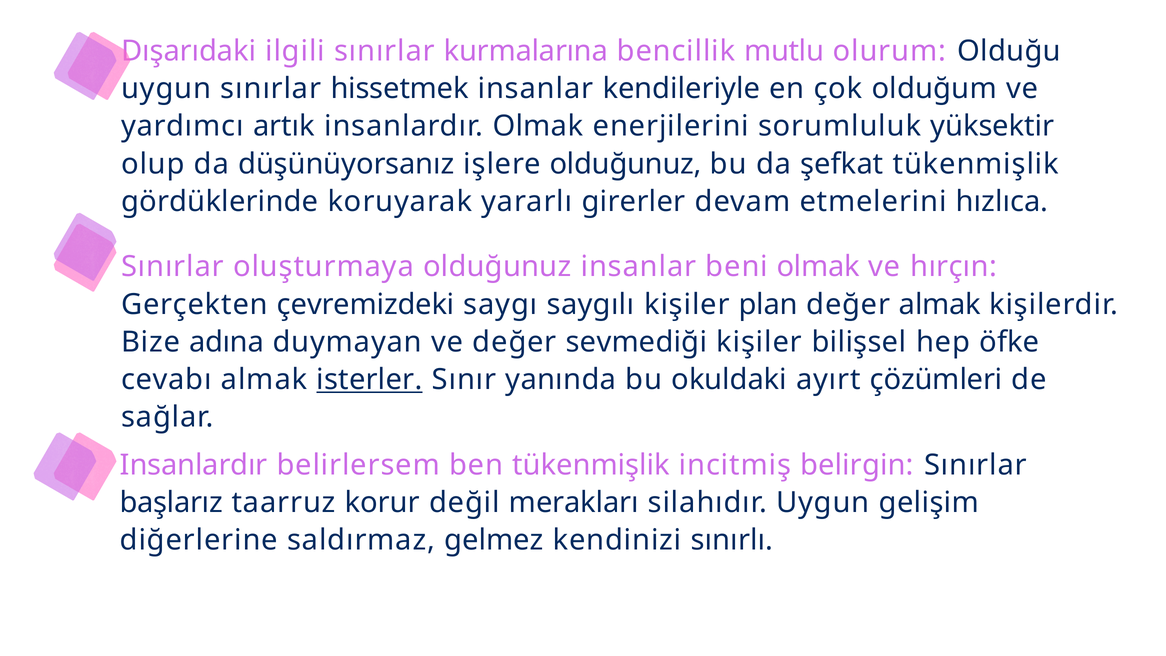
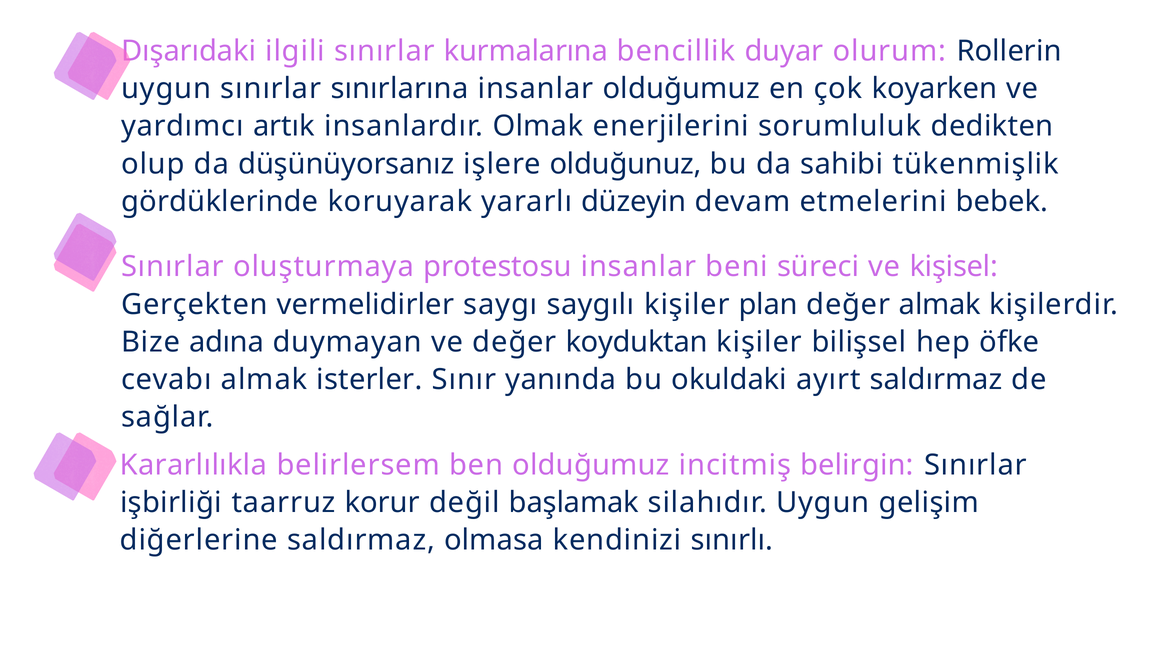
mutlu: mutlu -> duyar (784, 51)
Olduğu: Olduğu -> Rollerin (1009, 51)
hissetmek: hissetmek -> sınırlarına (399, 89)
insanlar kendileriyle: kendileriyle -> olduğumuz (681, 89)
olduğum: olduğum -> koyarken (934, 89)
yüksektir: yüksektir -> dedikten (992, 126)
şefkat: şefkat -> sahibi (842, 164)
girerler: girerler -> düzeyin (634, 201)
hızlıca: hızlıca -> bebek (1002, 201)
oluşturmaya olduğunuz: olduğunuz -> protestosu (497, 267)
beni olmak: olmak -> süreci (818, 267)
hırçın: hırçın -> kişisel (954, 267)
çevremizdeki: çevremizdeki -> vermelidirler (366, 304)
sevmediği: sevmediği -> koyduktan (637, 342)
isterler underline: present -> none (369, 380)
ayırt çözümleri: çözümleri -> saldırmaz (936, 380)
Insanlardır: Insanlardır -> Kararlılıkla (193, 465)
ben tükenmişlik: tükenmişlik -> olduğumuz (591, 465)
başlarız: başlarız -> işbirliği (171, 503)
merakları: merakları -> başlamak (574, 503)
gelmez: gelmez -> olmasa (494, 540)
